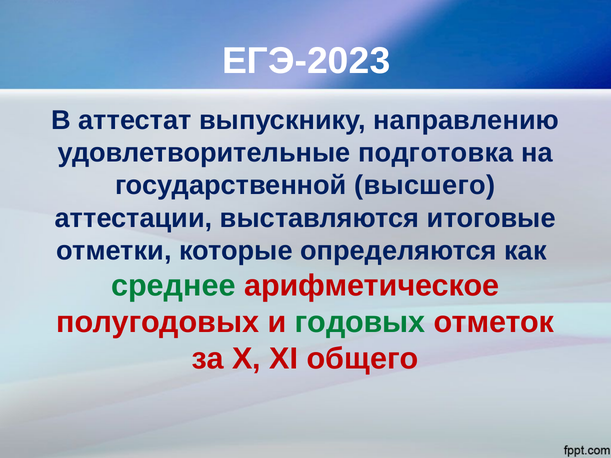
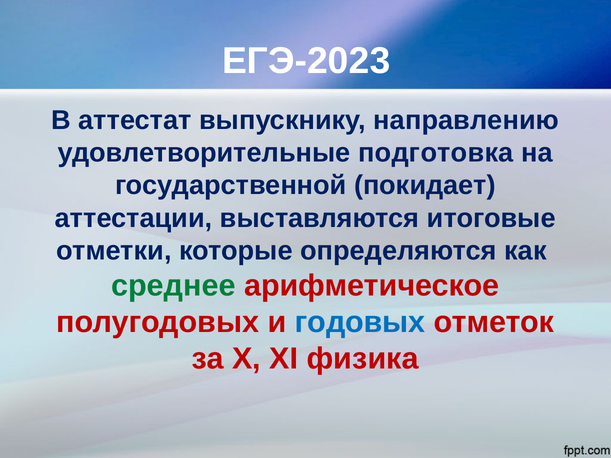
высшего: высшего -> покидает (425, 186)
годовых colour: green -> blue (360, 322)
общего: общего -> физика (363, 359)
